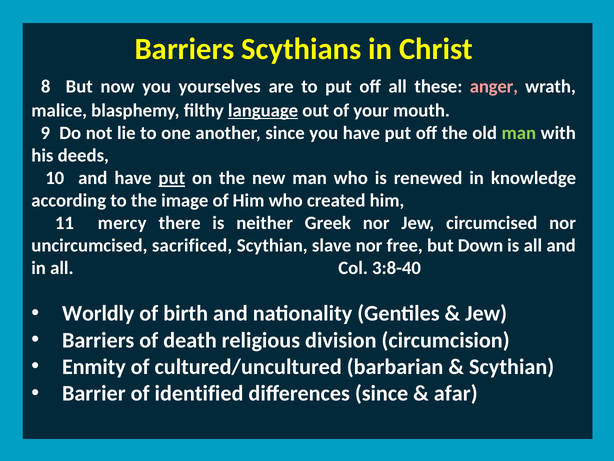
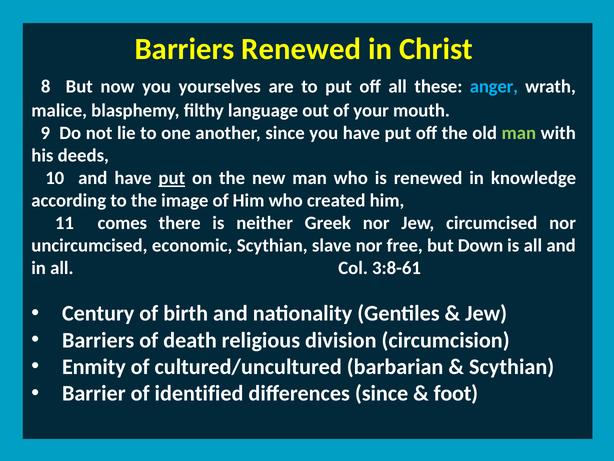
Barriers Scythians: Scythians -> Renewed (301, 49)
anger colour: pink -> light blue (494, 86)
language underline: present -> none (263, 110)
mercy: mercy -> comes (122, 223)
sacrificed: sacrificed -> economic (192, 246)
3:8-40: 3:8-40 -> 3:8-61 (397, 268)
Worldly: Worldly -> Century (98, 313)
afar: afar -> foot (456, 393)
